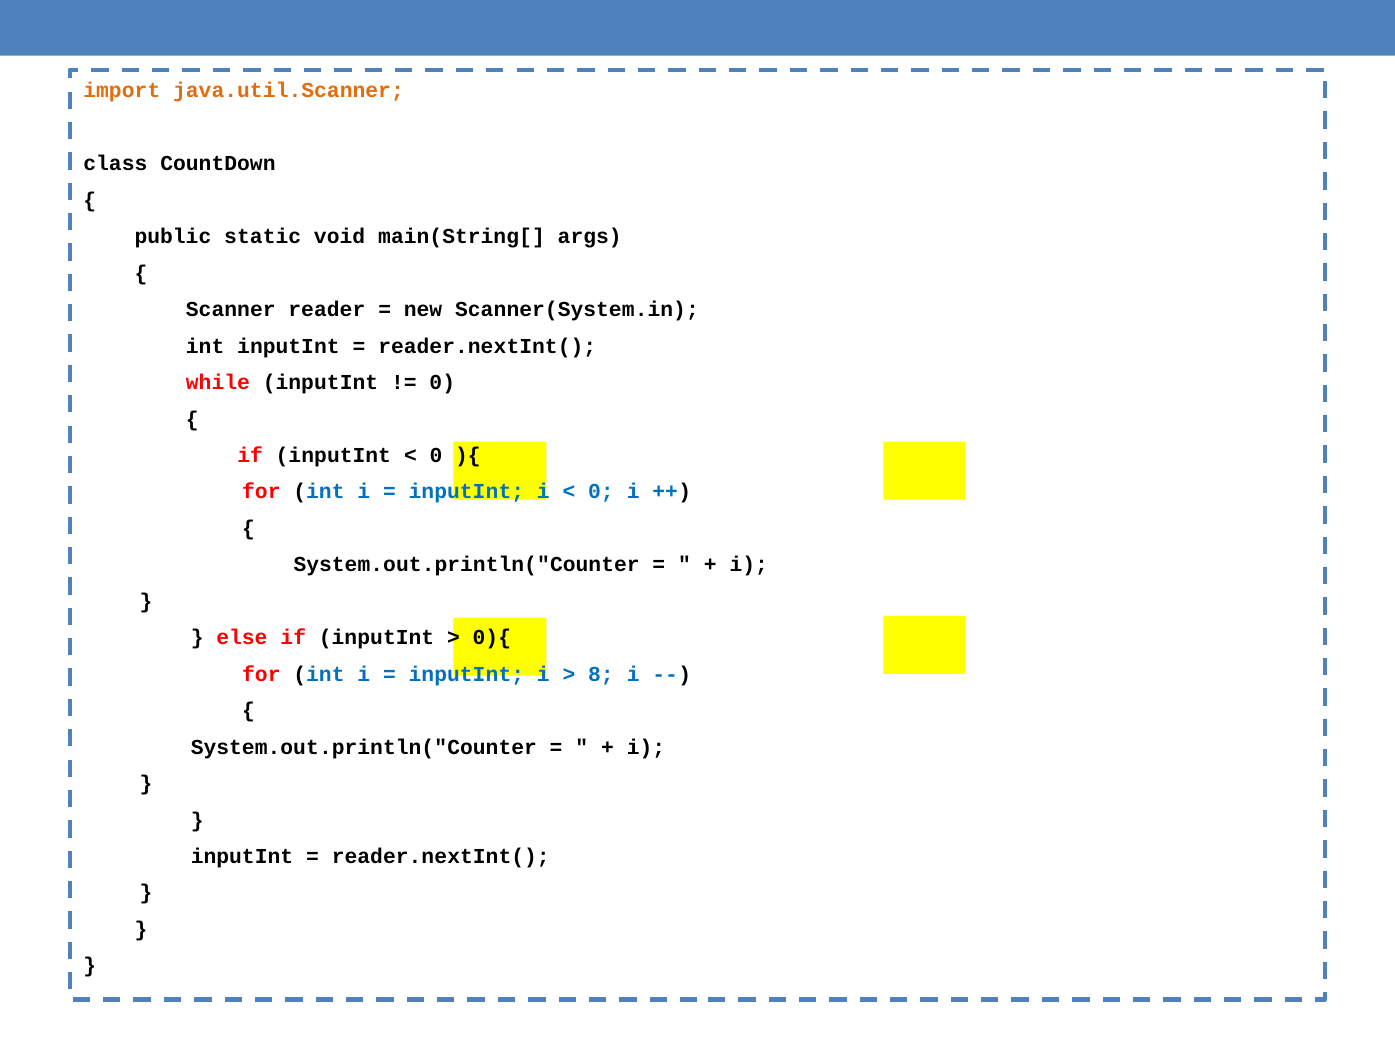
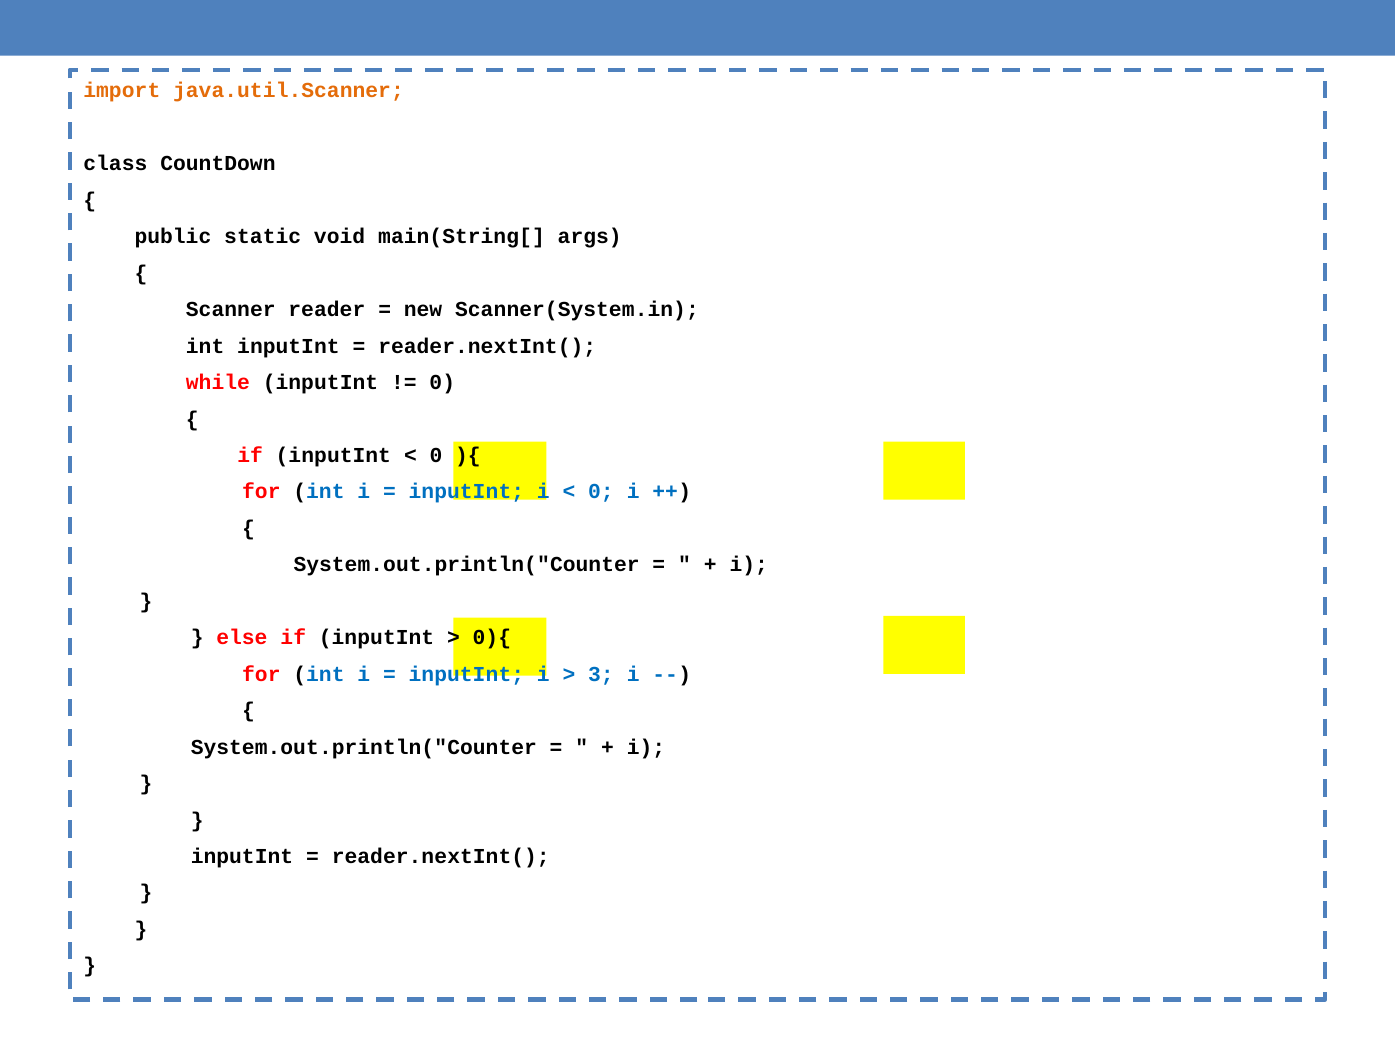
8: 8 -> 3 (601, 674)
